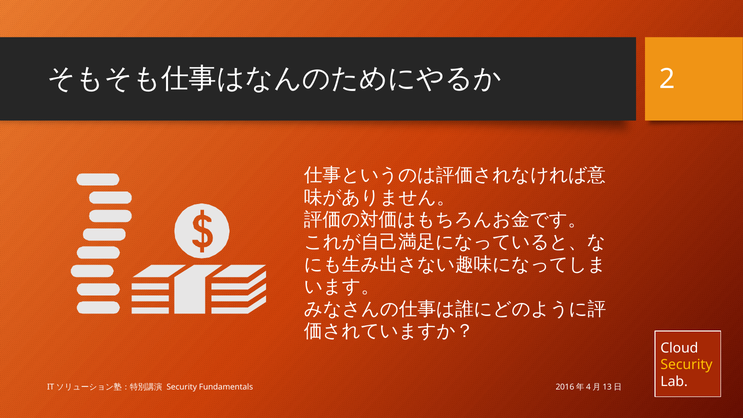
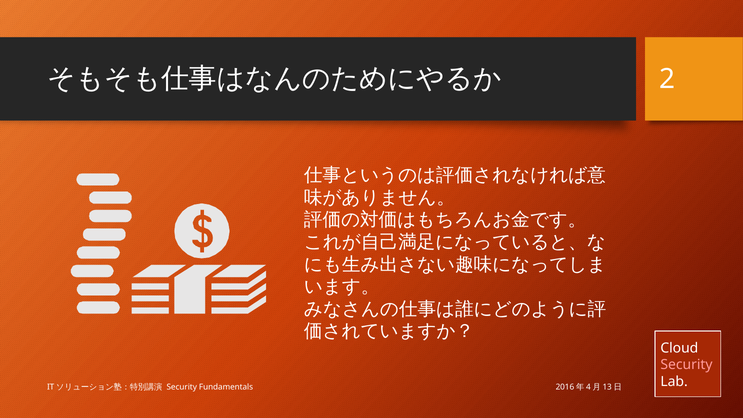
Security colour: yellow -> pink (686, 365)
